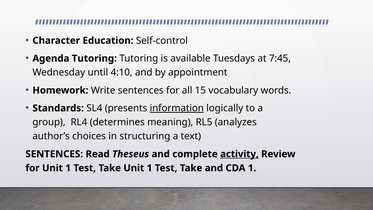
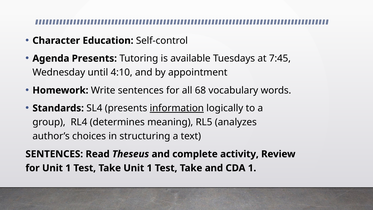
Agenda Tutoring: Tutoring -> Presents (94, 58)
15: 15 -> 68 (200, 90)
activity underline: present -> none (239, 154)
